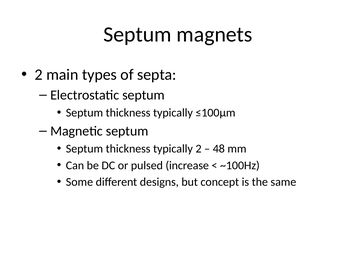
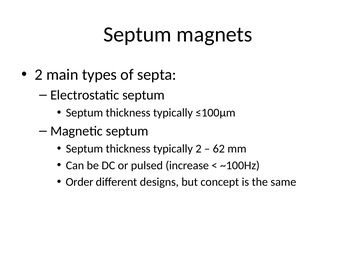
48: 48 -> 62 (219, 149)
Some: Some -> Order (80, 182)
